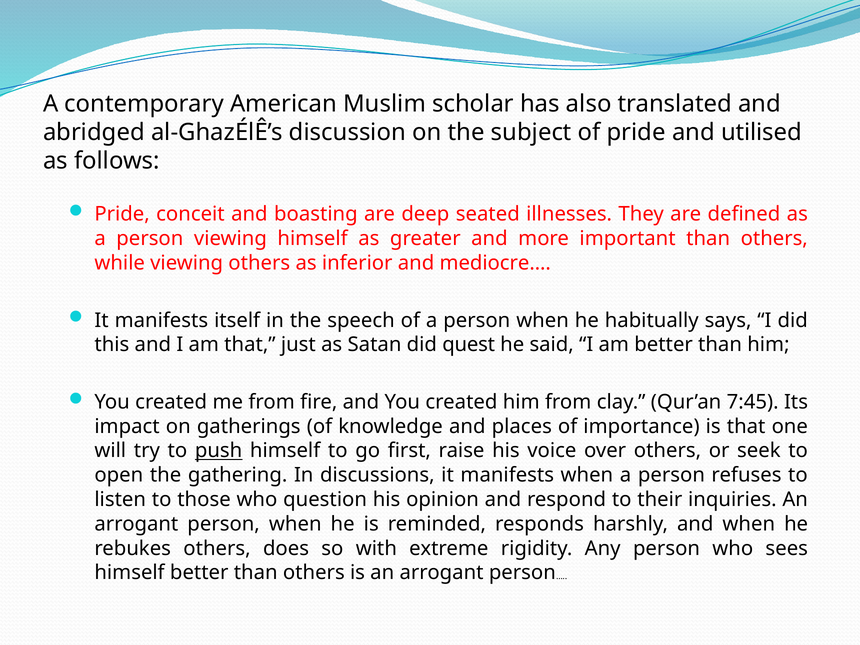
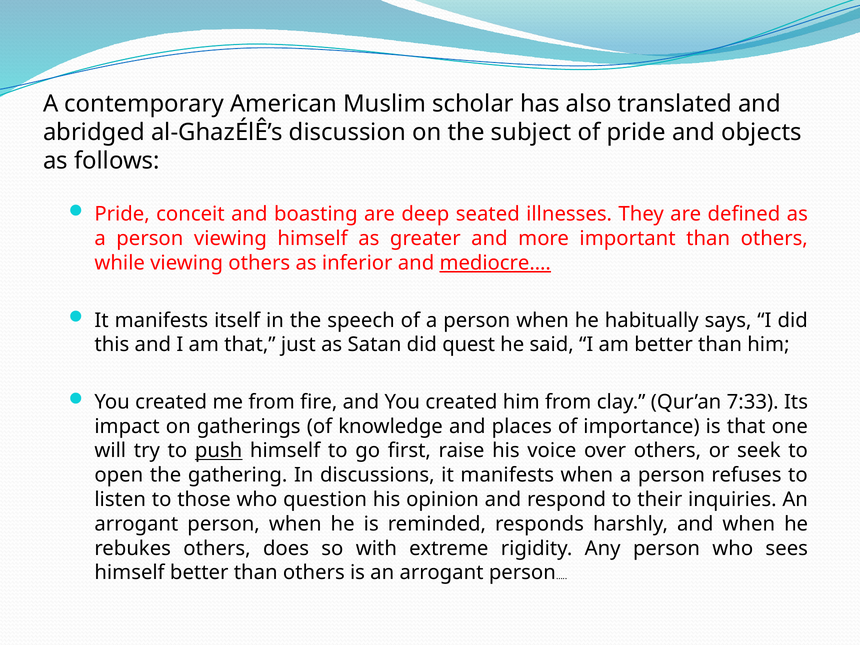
utilised: utilised -> objects (761, 132)
mediocre… underline: none -> present (495, 263)
7:45: 7:45 -> 7:33 (753, 402)
